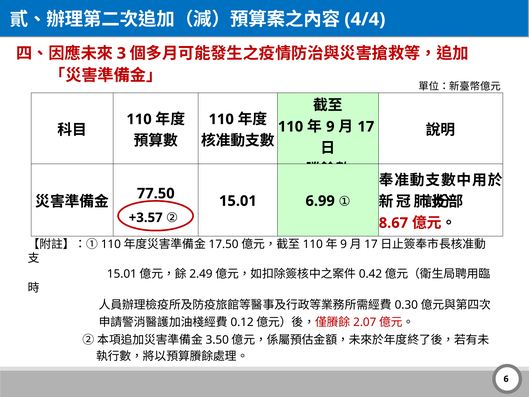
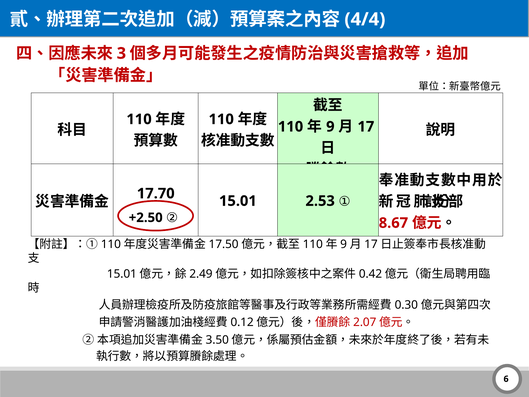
77.50: 77.50 -> 17.70 (156, 193)
6.99: 6.99 -> 2.53 (320, 201)
+3.57: +3.57 -> +2.50 (146, 218)
